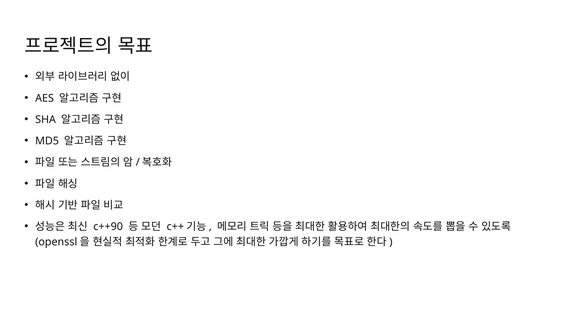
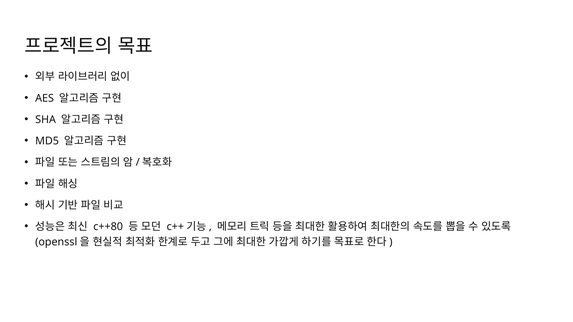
c++90: c++90 -> c++80 (108, 227)
